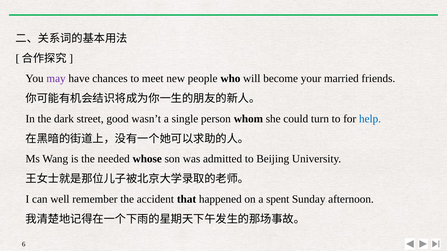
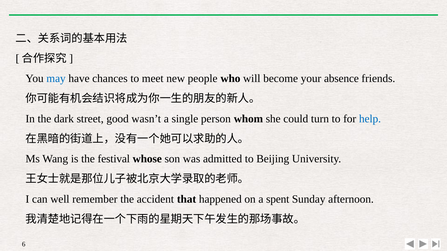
may colour: purple -> blue (56, 79)
married: married -> absence (341, 79)
needed: needed -> festival (114, 159)
